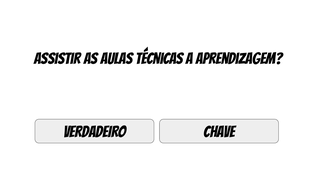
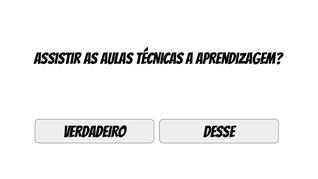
CHAVE: CHAVE -> DESSE (219, 132)
